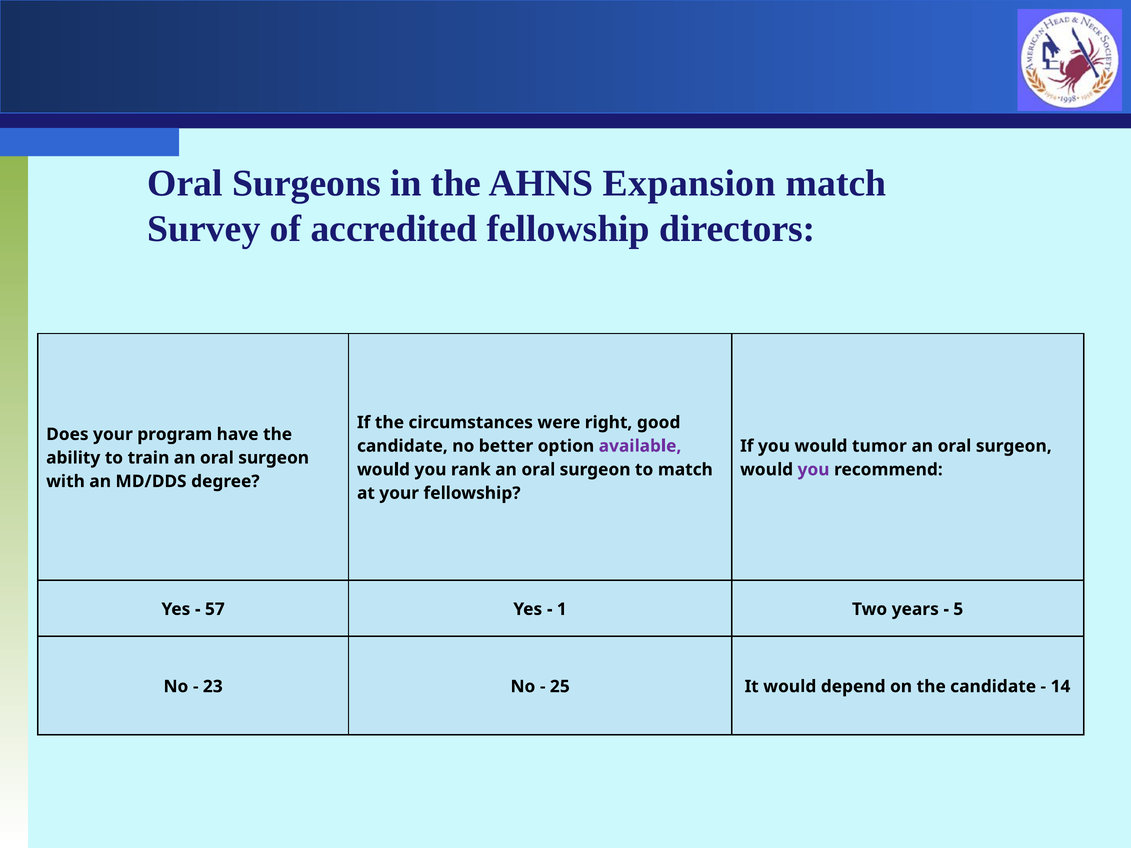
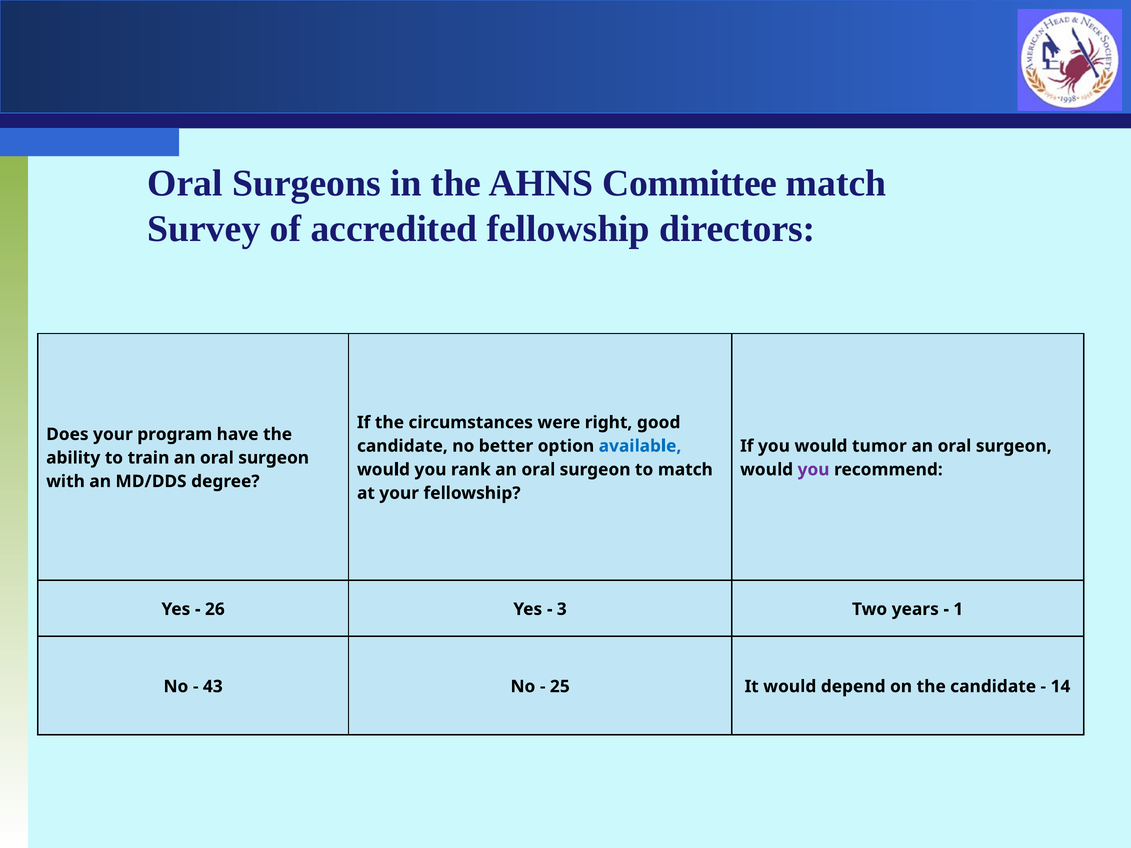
Expansion: Expansion -> Committee (690, 184)
available colour: purple -> blue (640, 446)
57: 57 -> 26 (215, 609)
1: 1 -> 3 (562, 609)
5: 5 -> 1 (958, 609)
23: 23 -> 43 (213, 687)
